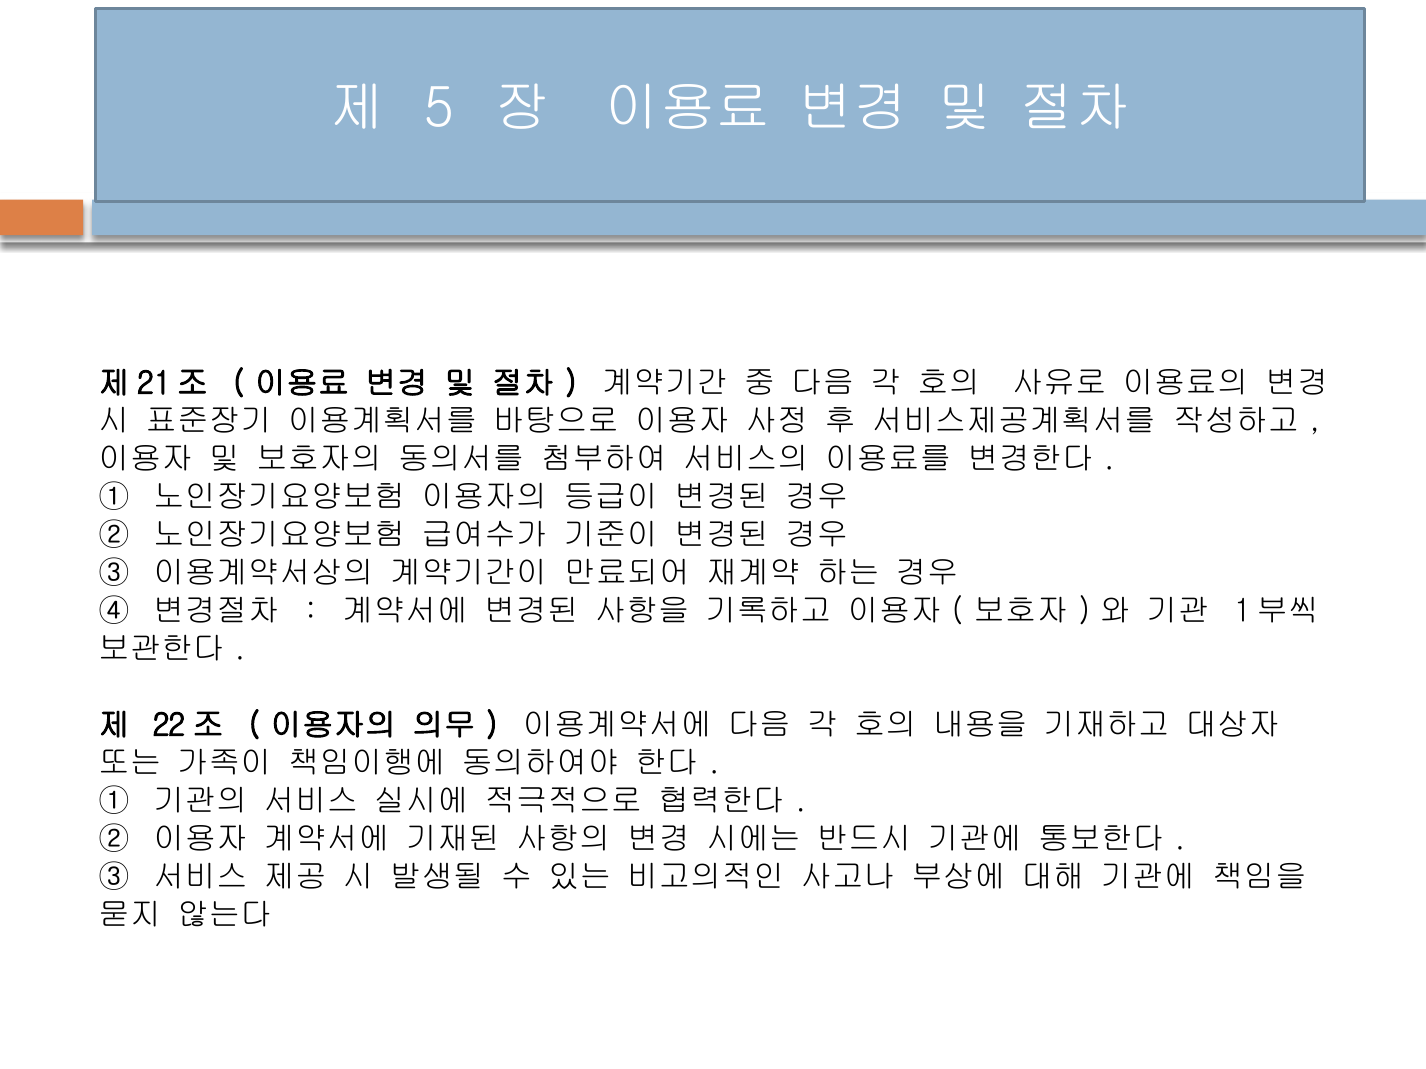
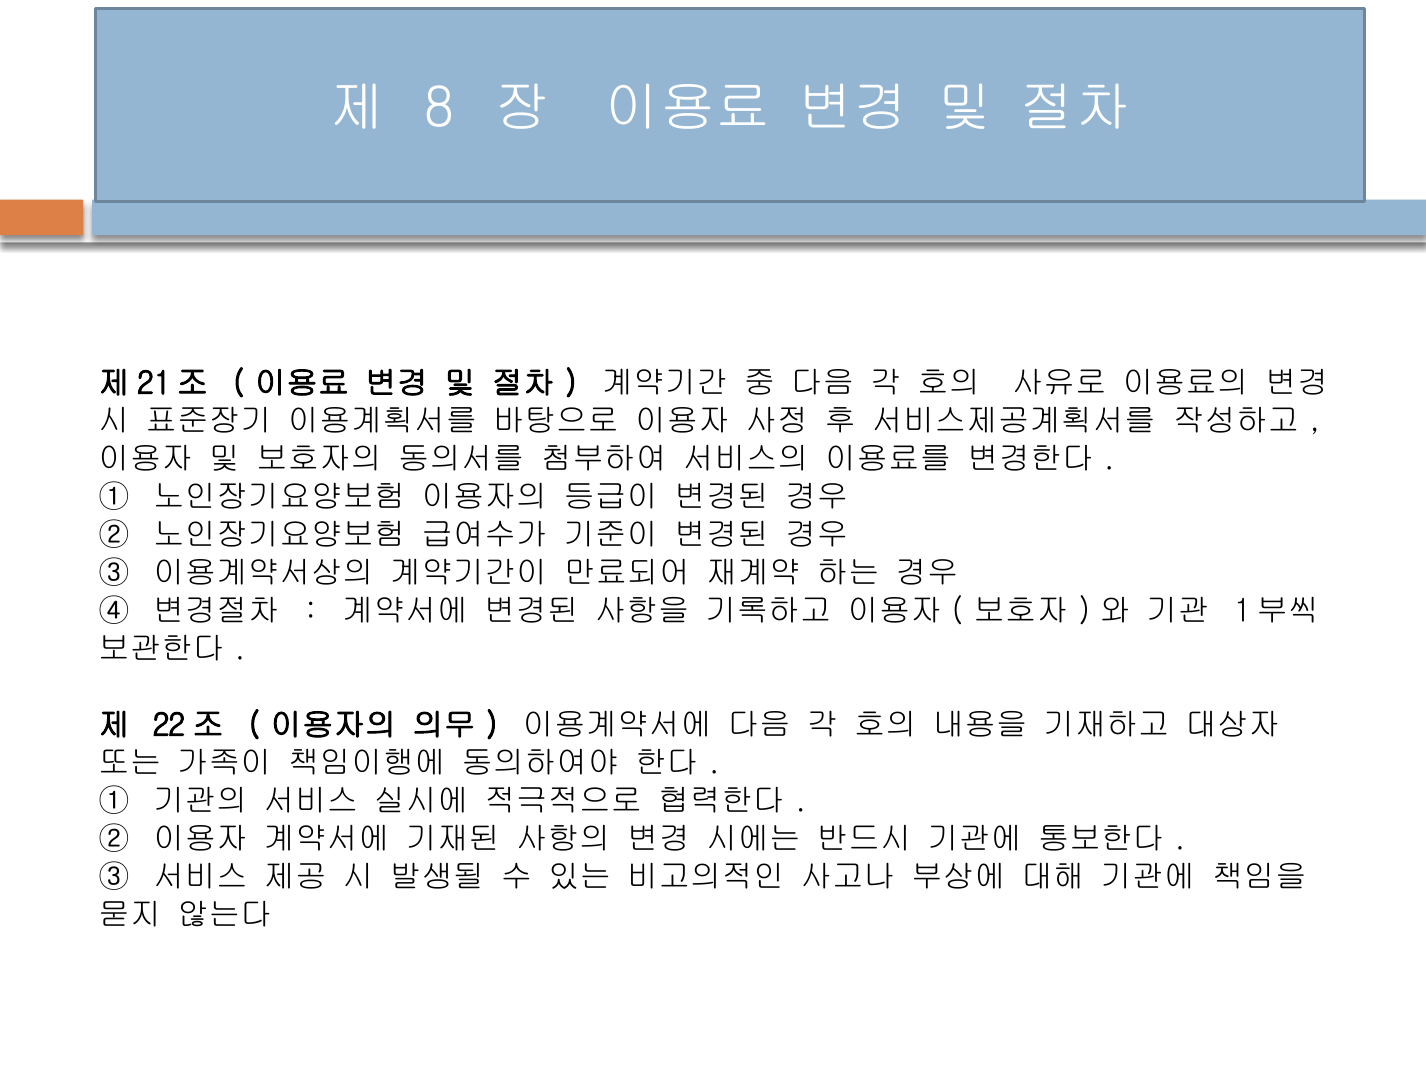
5: 5 -> 8 (439, 109)
